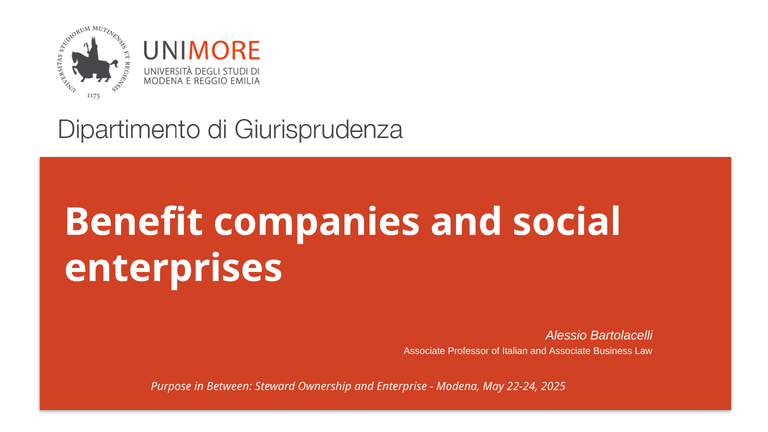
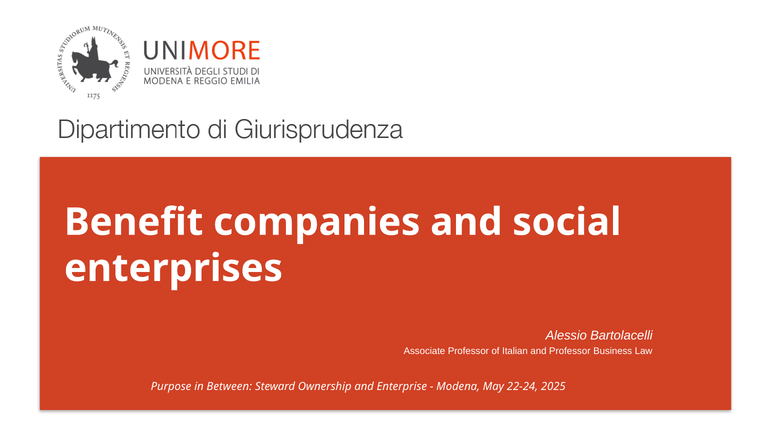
and Associate: Associate -> Professor (570, 351)
